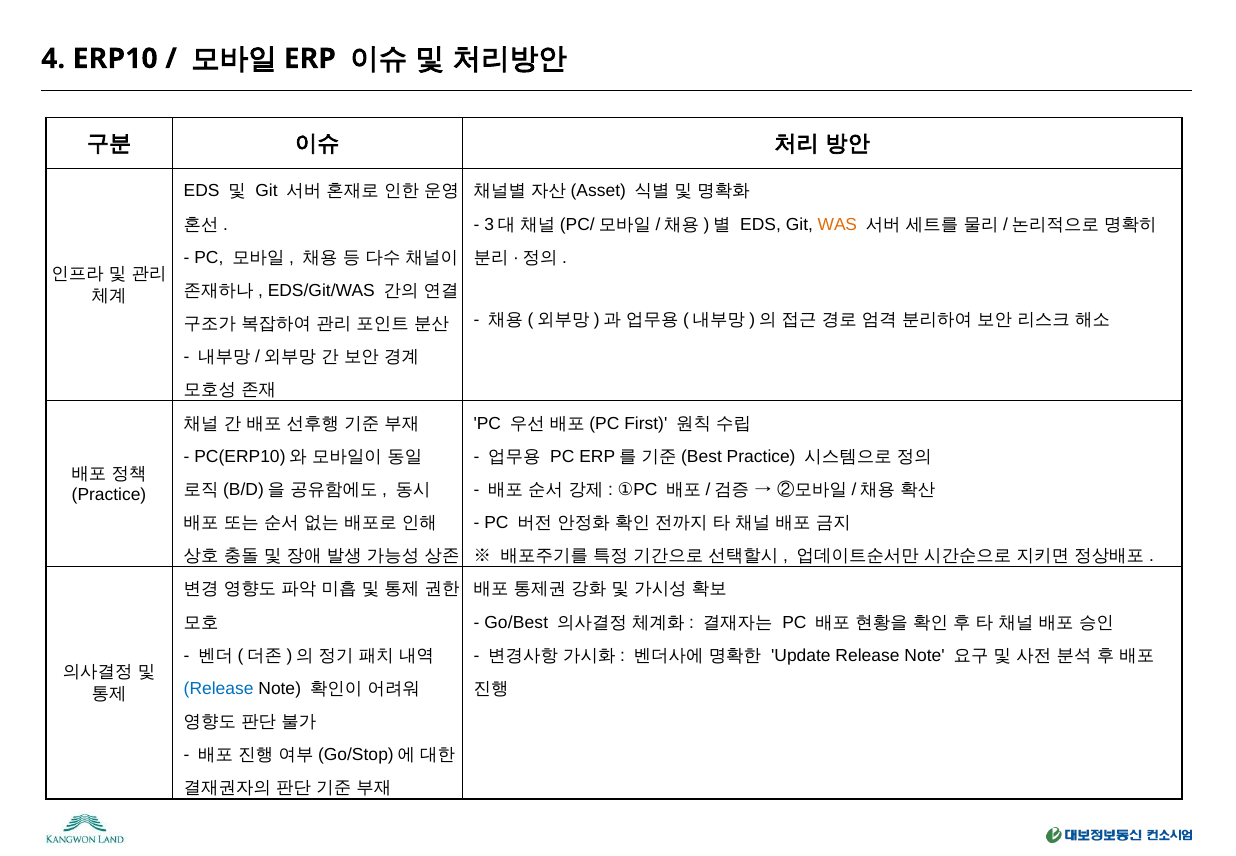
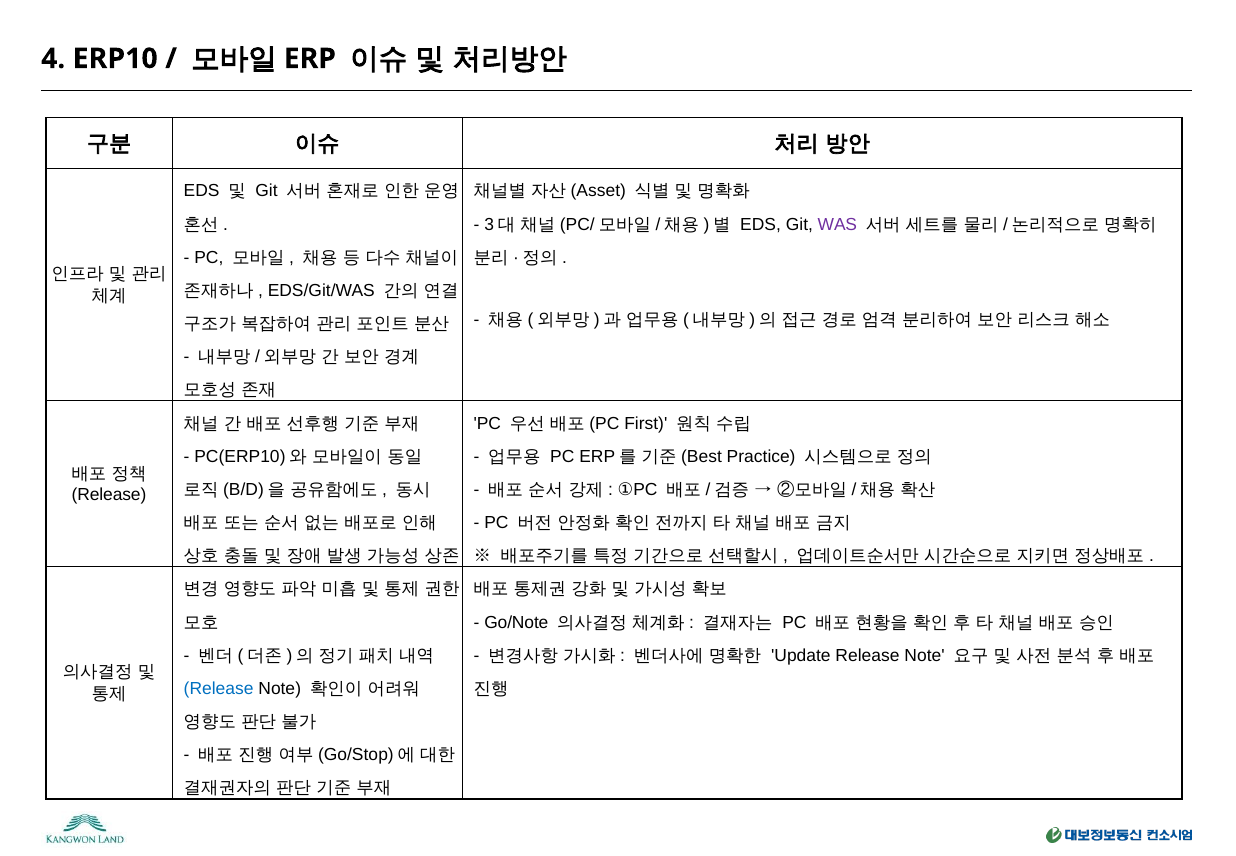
WAS colour: orange -> purple (837, 224)
Practice: Practice -> Release (109, 495)
Go/Best: Go/Best -> Go/Note (516, 622)
